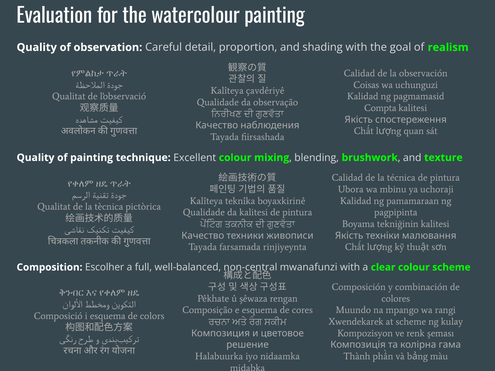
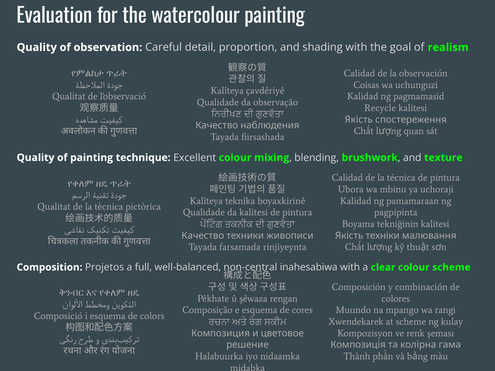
Compta: Compta -> Recycle (380, 108)
Escolher: Escolher -> Projetos (105, 267)
mwanafunzi: mwanafunzi -> inahesabiwa (309, 267)
